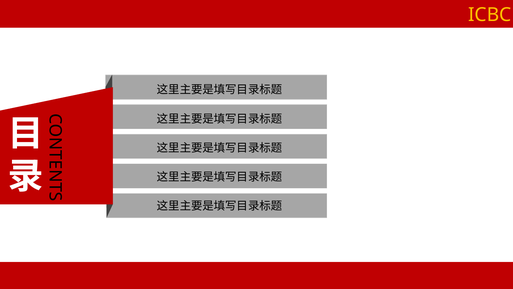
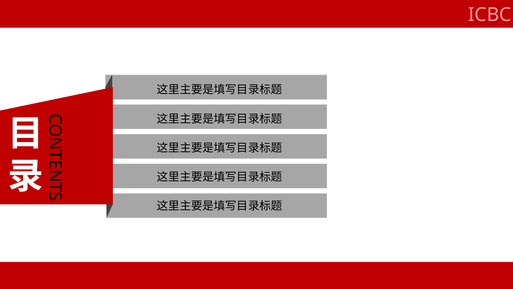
ICBC colour: yellow -> pink (490, 15)
